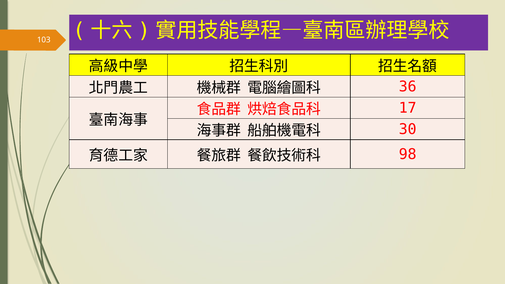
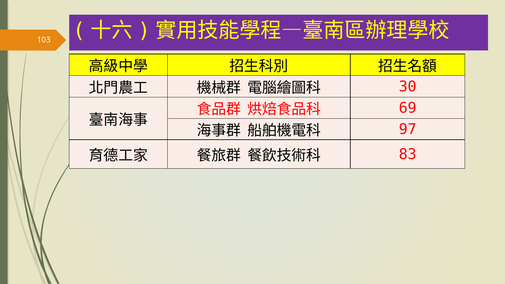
36: 36 -> 30 (408, 87)
17: 17 -> 69 (408, 108)
30: 30 -> 97 (408, 129)
98: 98 -> 83 (408, 154)
